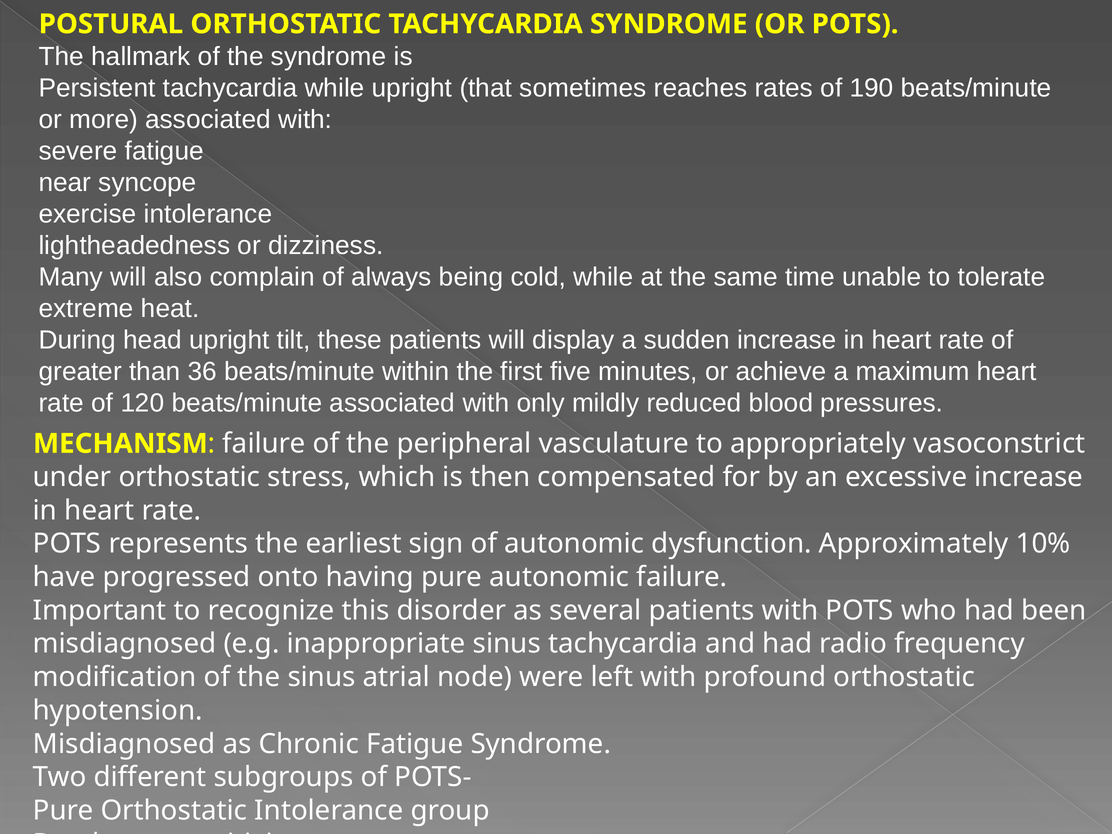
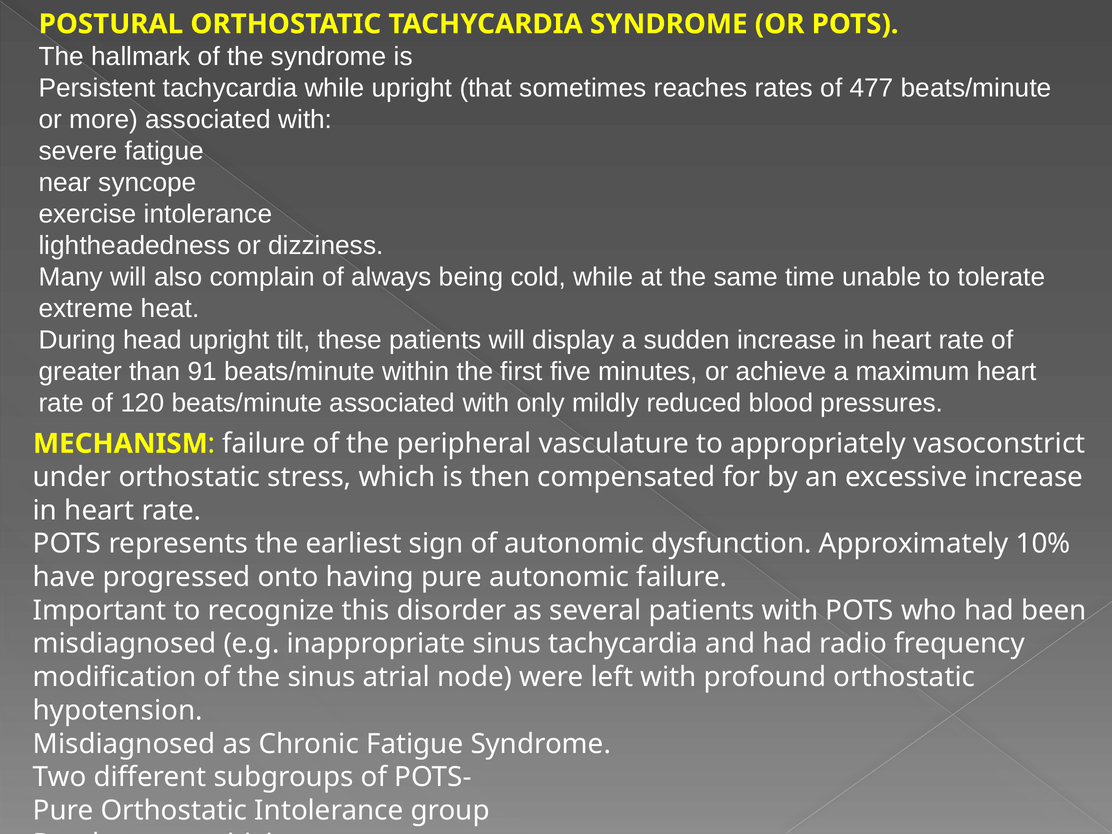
190: 190 -> 477 (872, 88)
36: 36 -> 91 (202, 372)
